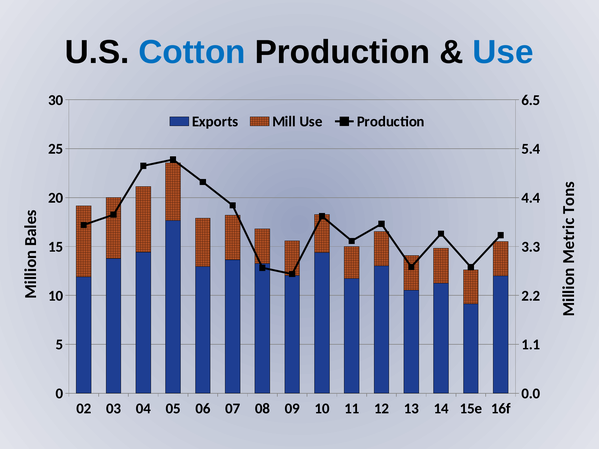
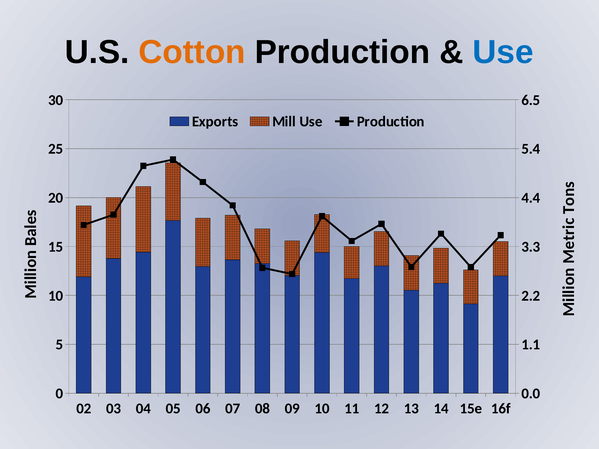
Cotton colour: blue -> orange (192, 52)
